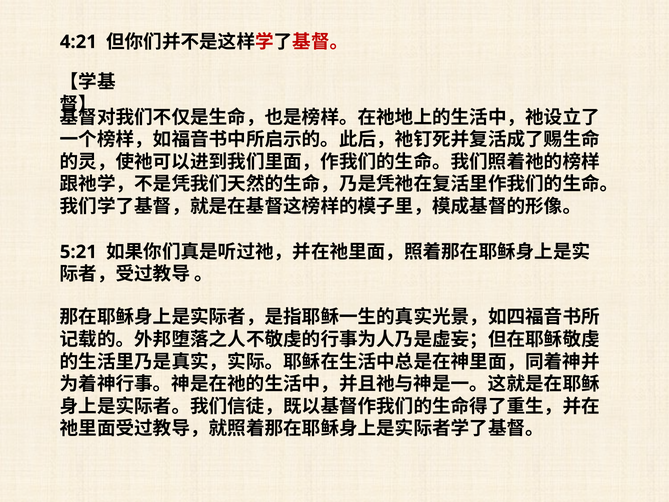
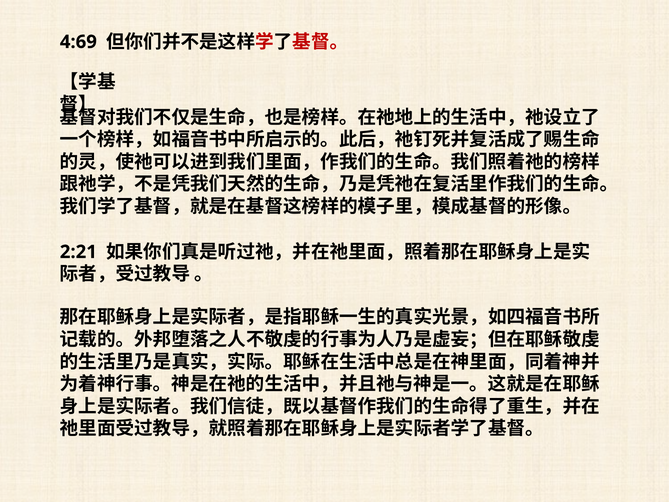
4:21: 4:21 -> 4:69 (78, 42)
5:21: 5:21 -> 2:21 (78, 252)
